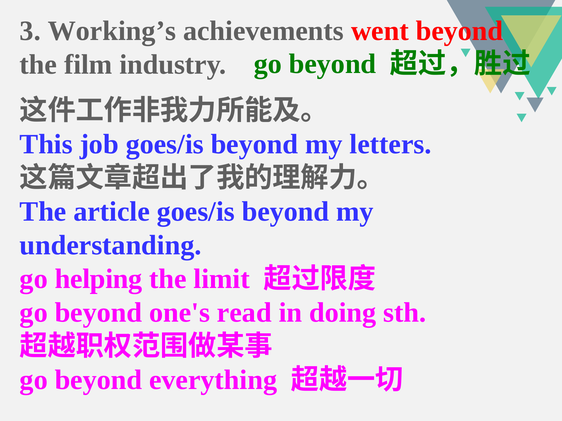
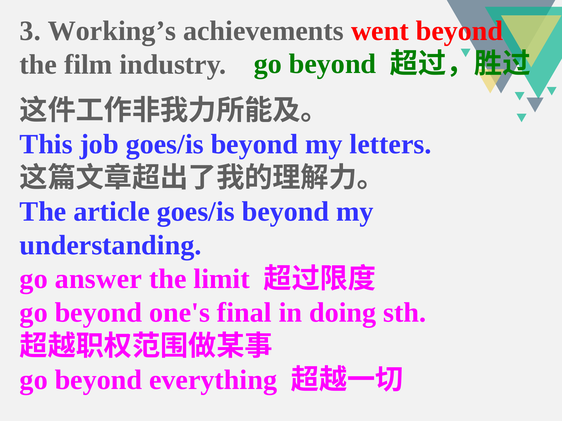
helping: helping -> answer (98, 279)
read: read -> final (244, 313)
